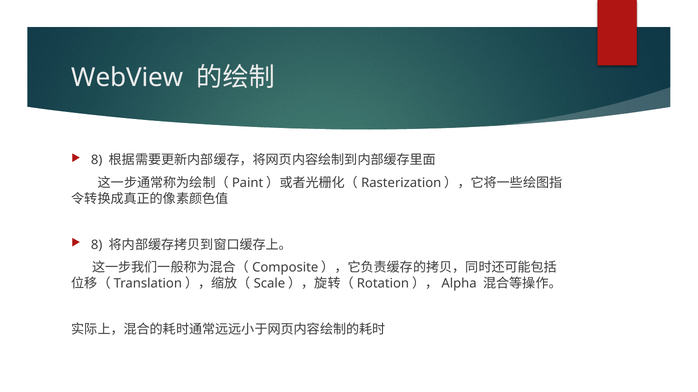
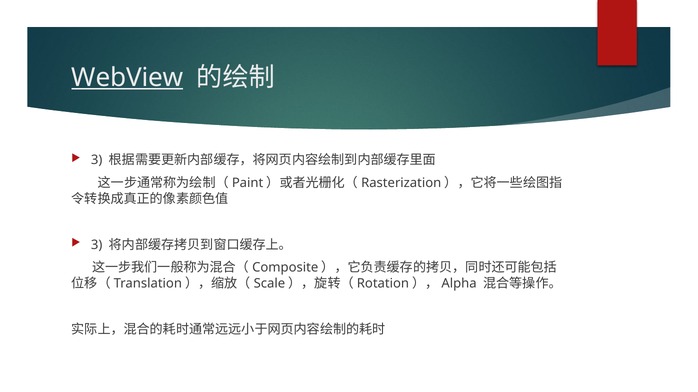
WebView underline: none -> present (127, 78)
8: 8 -> 3 (97, 160)
8: 8 -> 3 (97, 245)
